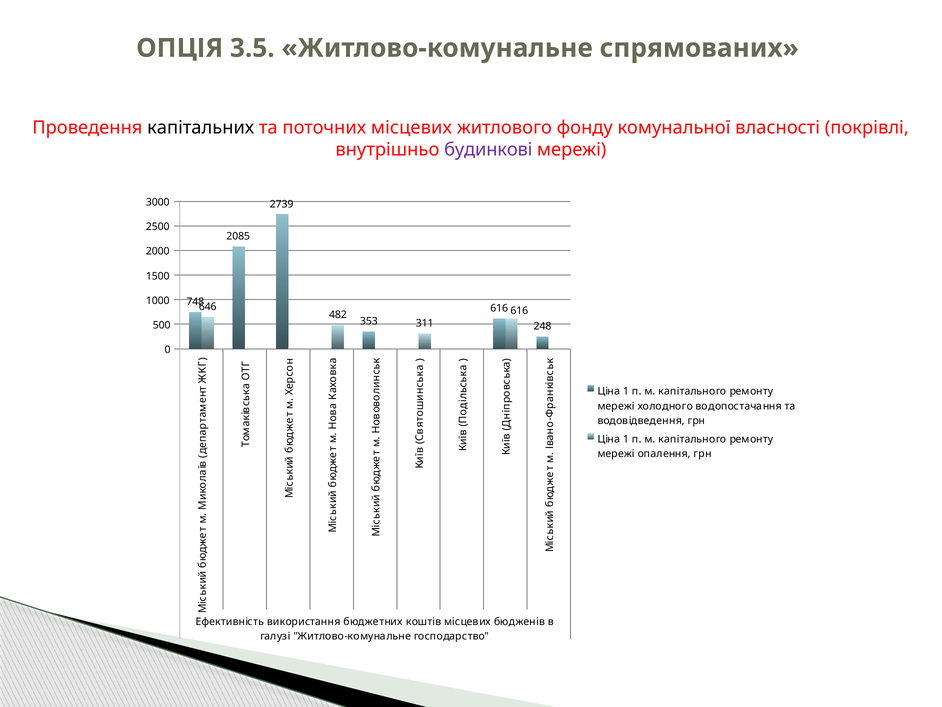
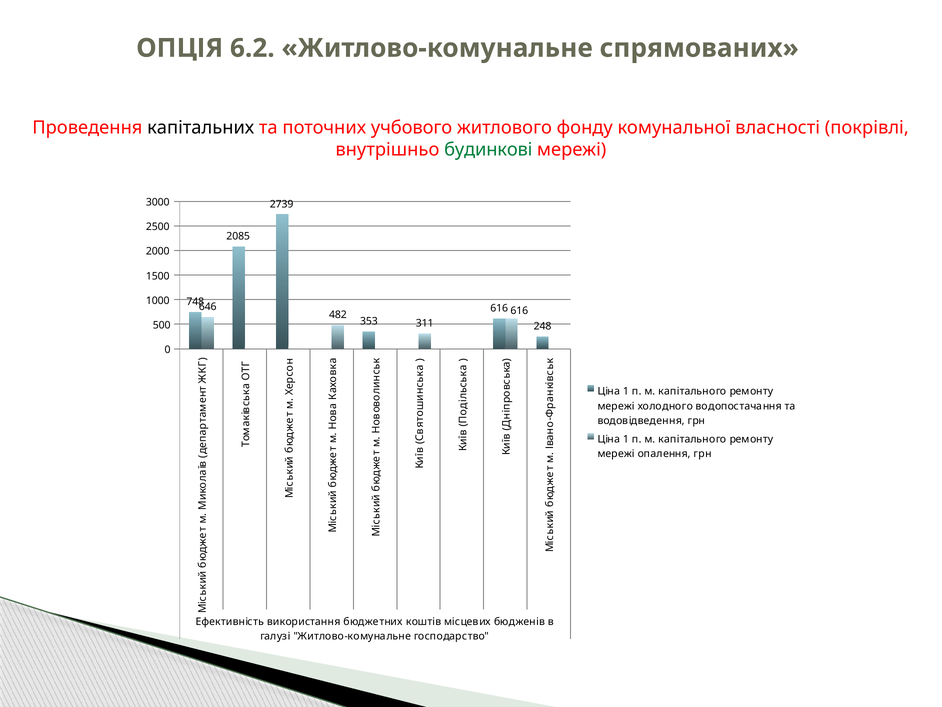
3.5: 3.5 -> 6.2 (252, 48)
поточних місцевих: місцевих -> учбового (412, 128)
будинкові colour: purple -> green (488, 150)
